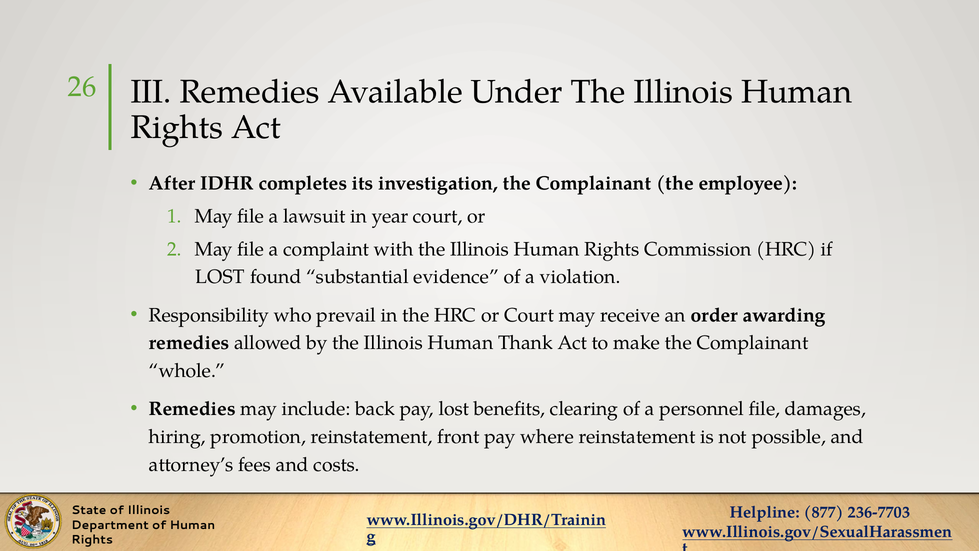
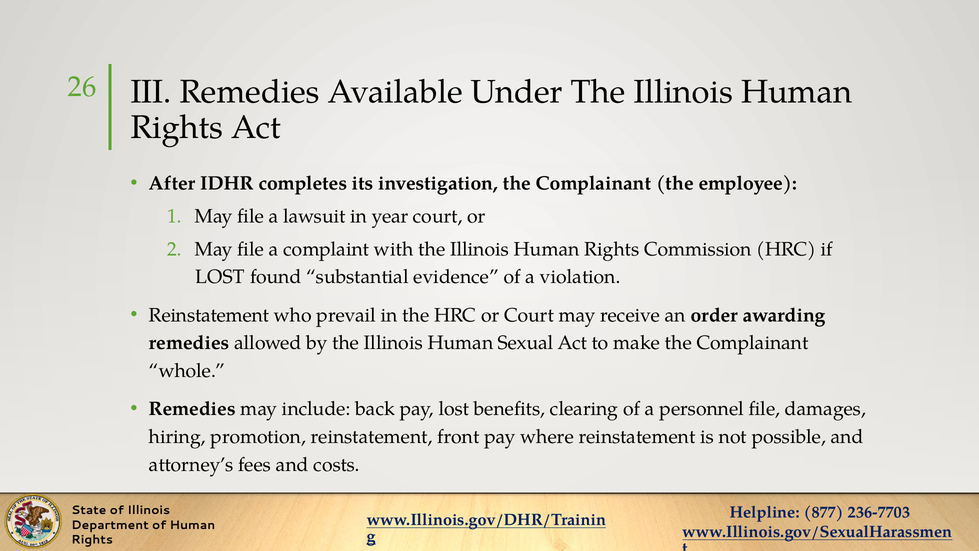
Responsibility: Responsibility -> Reinstatement (209, 315)
Thank: Thank -> Sexual (526, 343)
